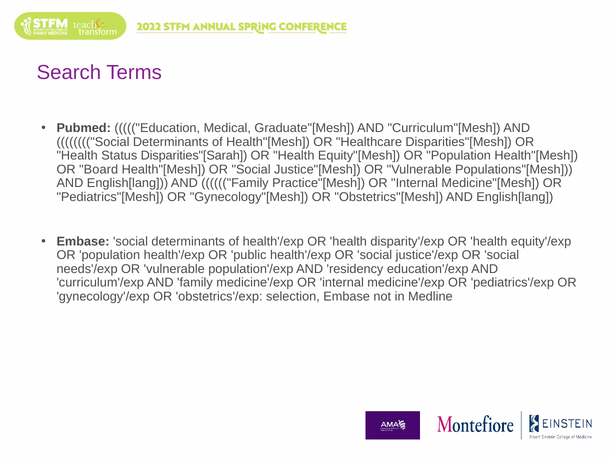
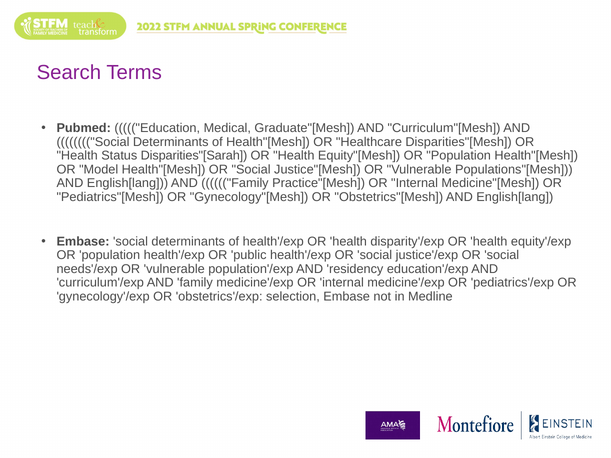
Board: Board -> Model (99, 170)
